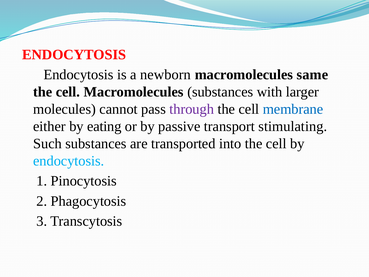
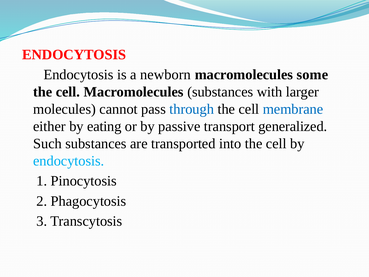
same: same -> some (312, 75)
through colour: purple -> blue (192, 109)
stimulating: stimulating -> generalized (293, 126)
